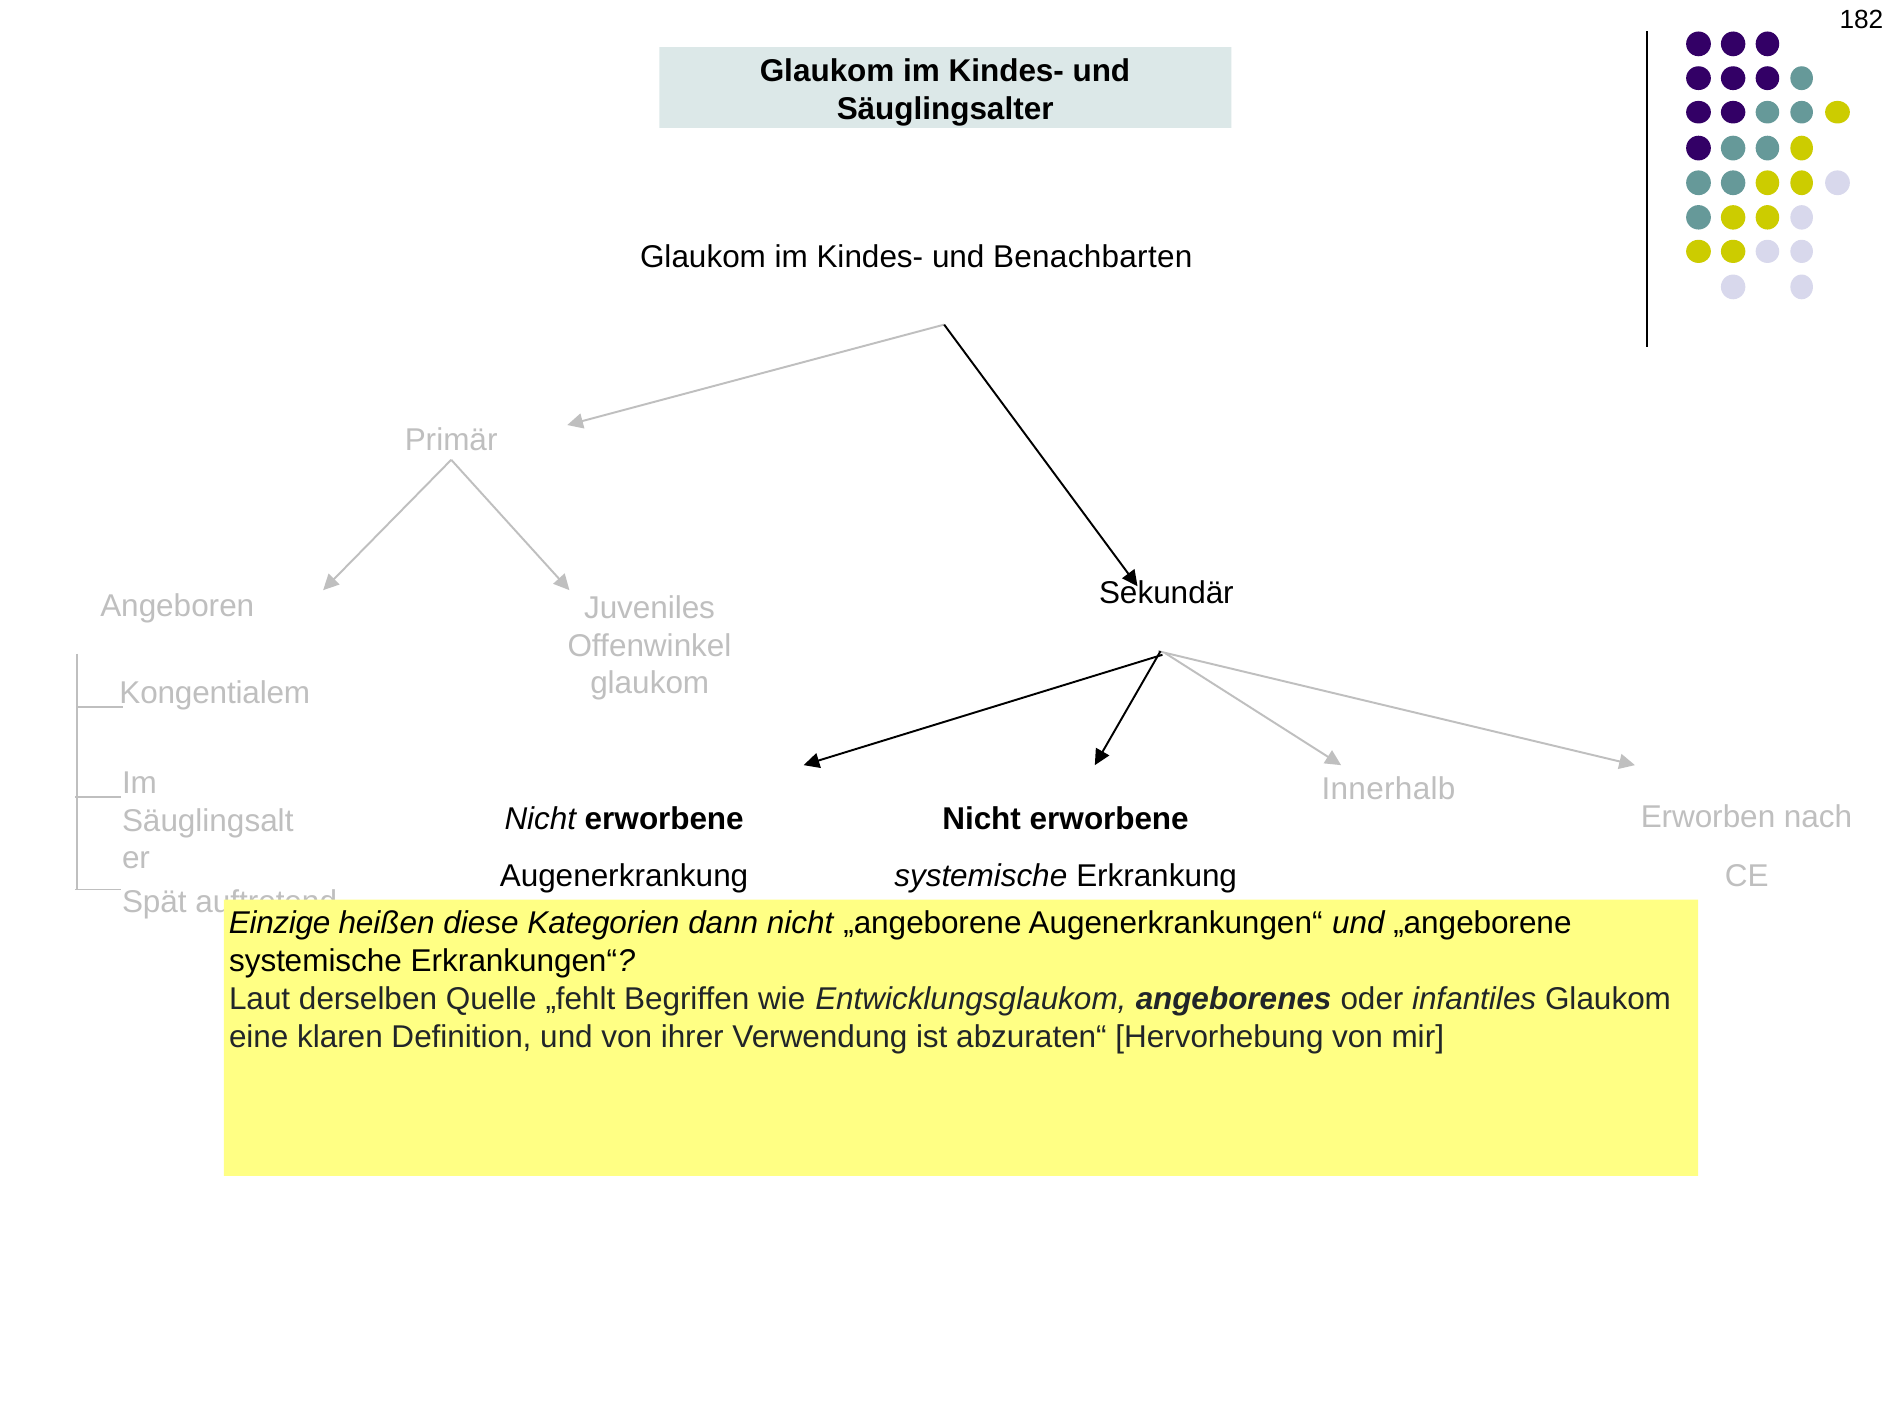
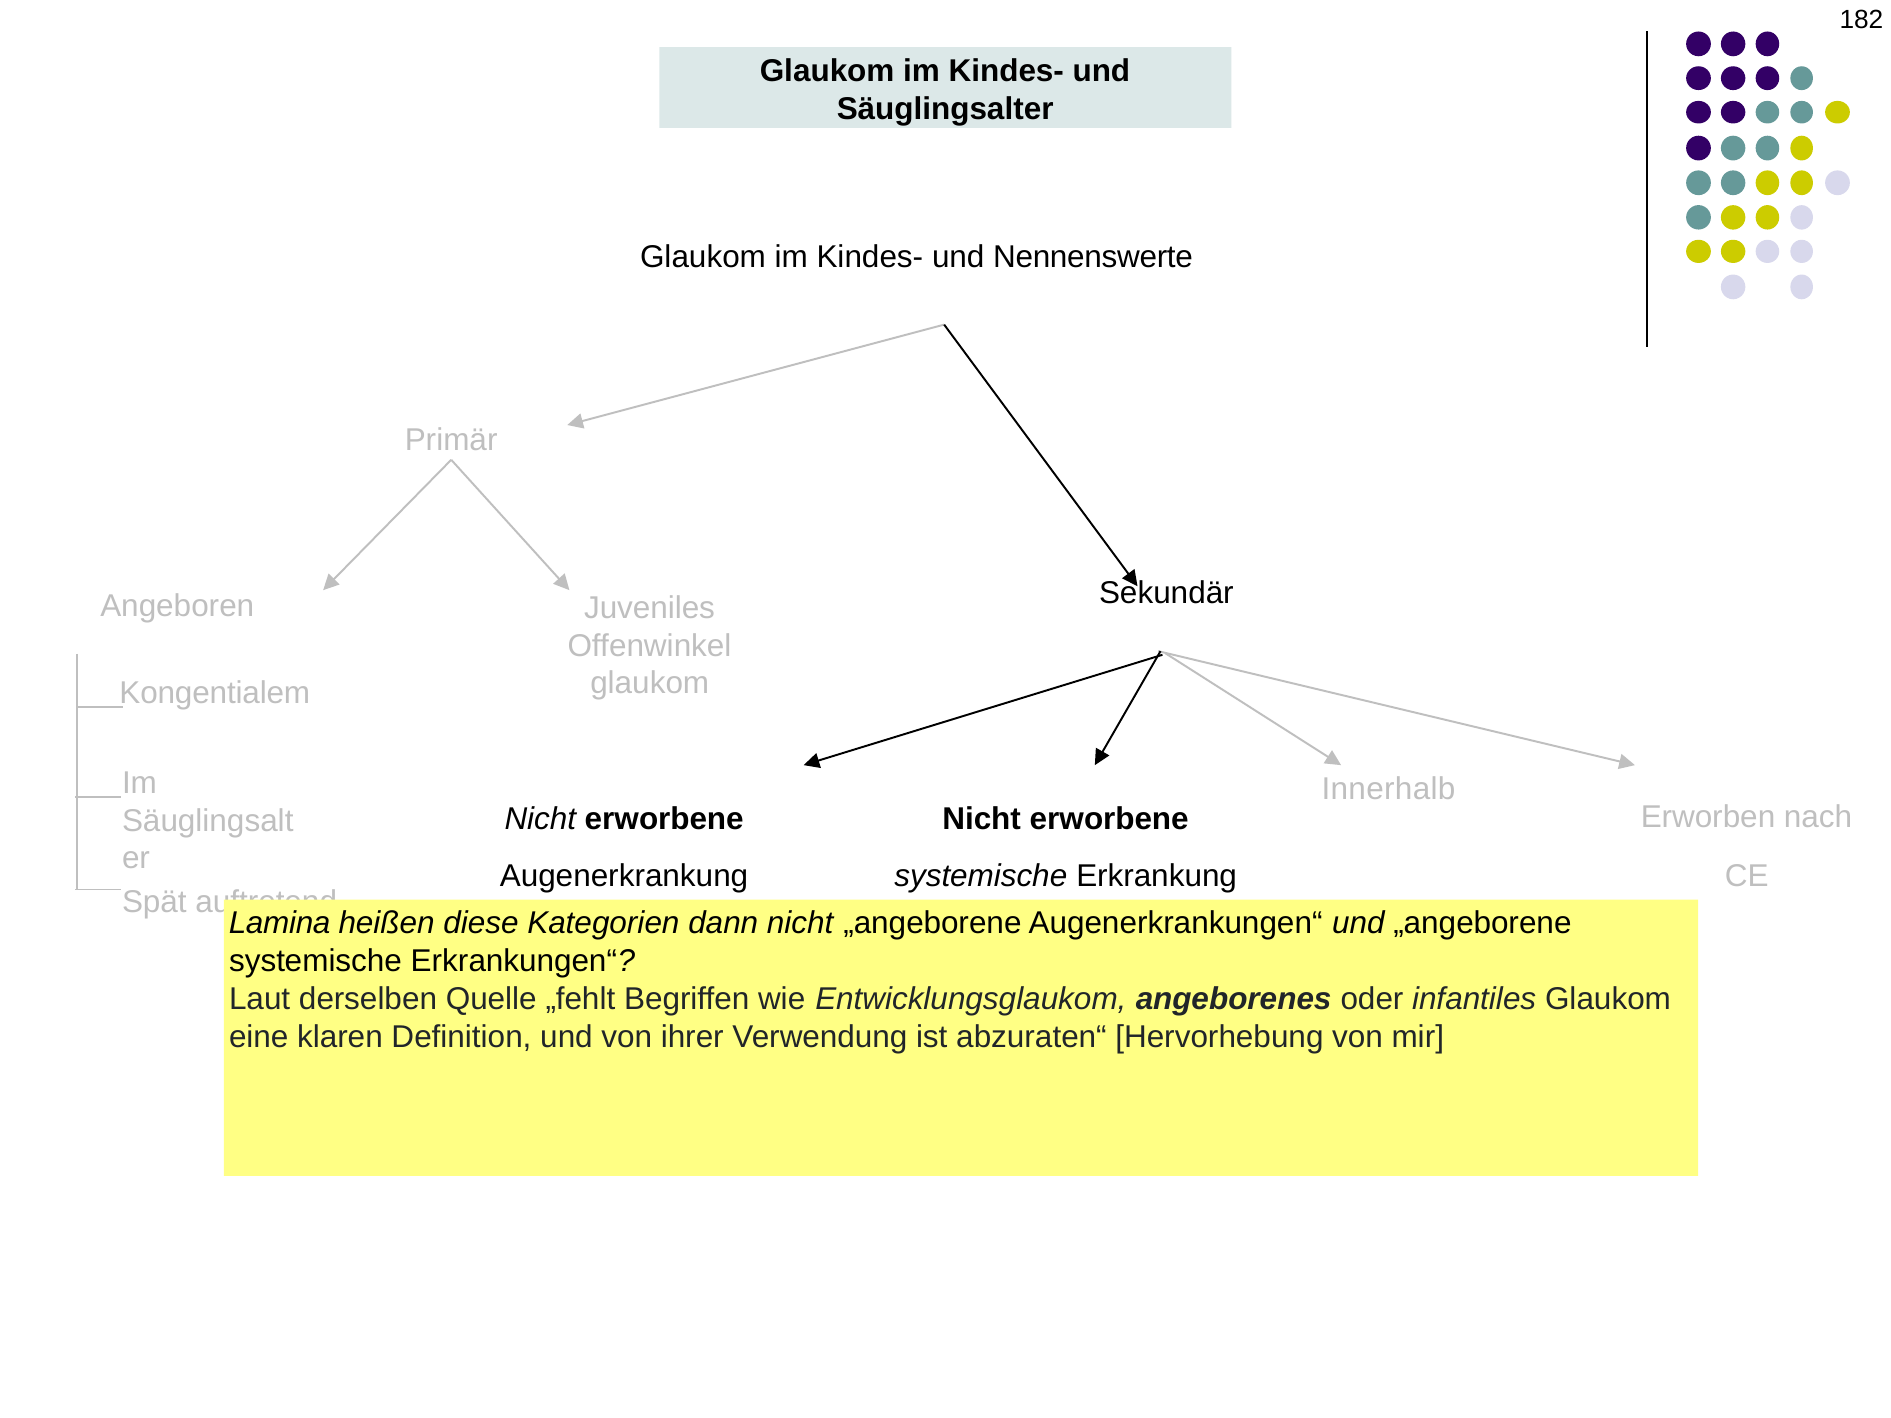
Benachbarten: Benachbarten -> Nennenswerte (1093, 257)
Einzige: Einzige -> Lamina (280, 924)
